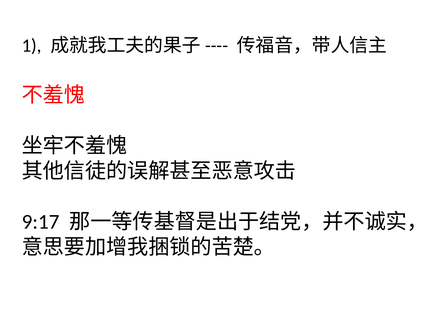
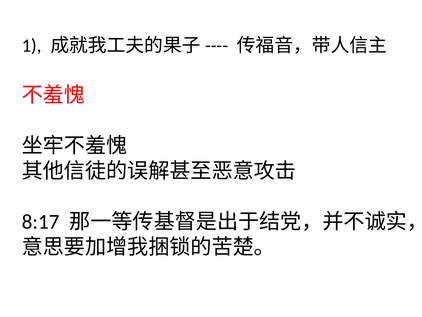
9:17: 9:17 -> 8:17 (41, 222)
